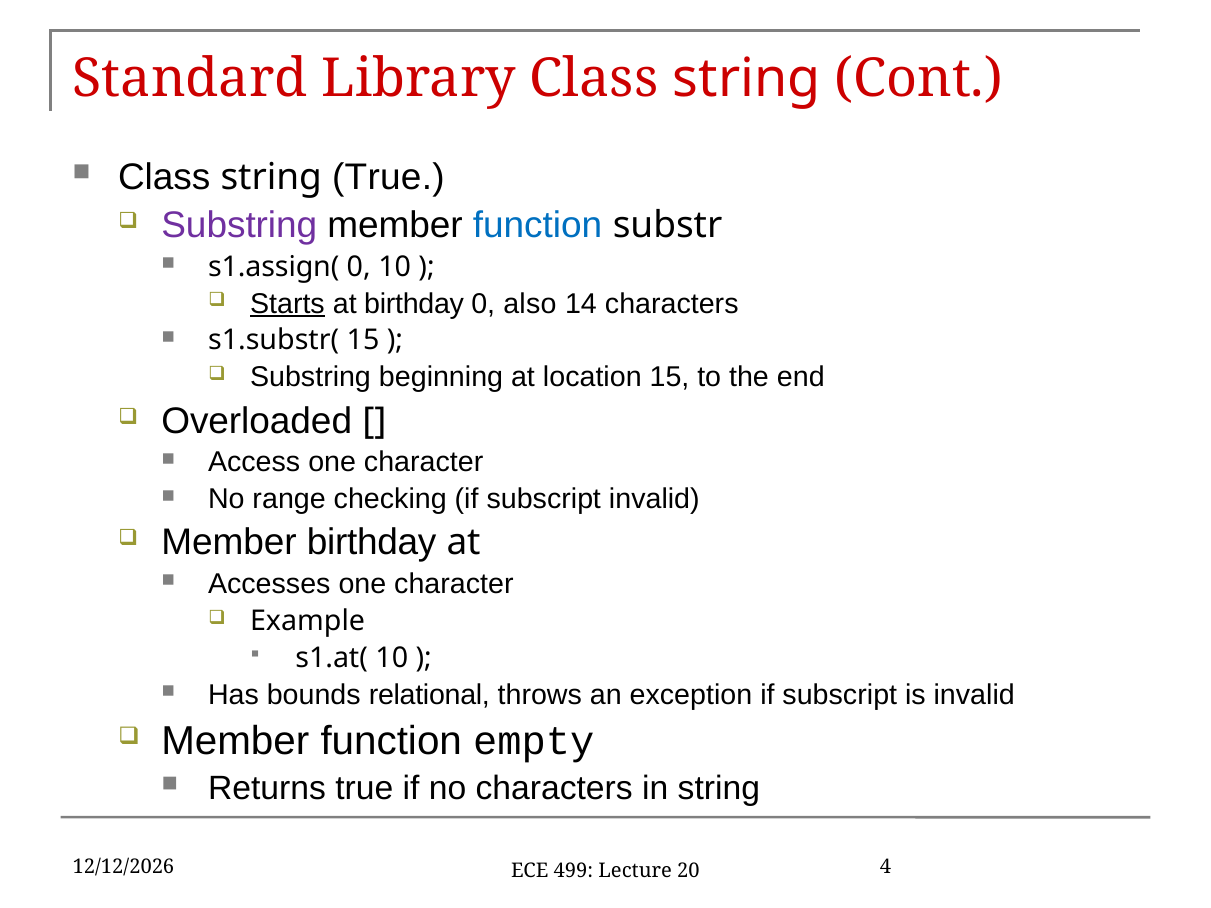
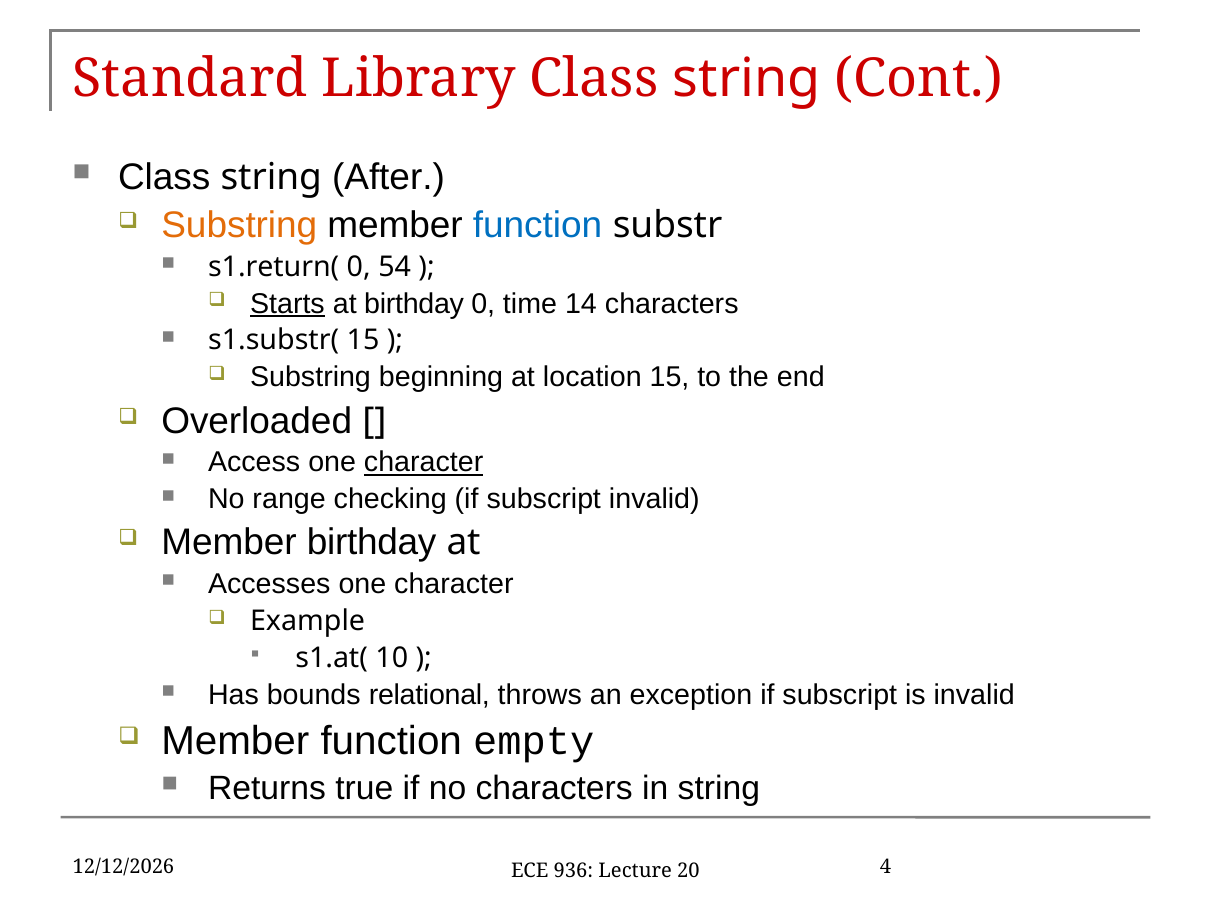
string True: True -> After (388, 177)
Substring colour: purple -> orange (239, 225)
s1.assign(: s1.assign( -> s1.return( (274, 267)
0 10: 10 -> 54 (395, 267)
also: also -> time (530, 304)
character underline: none -> present (424, 463)
499: 499 -> 936 (573, 871)
